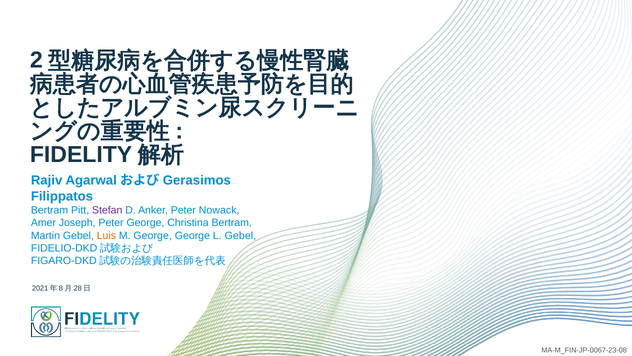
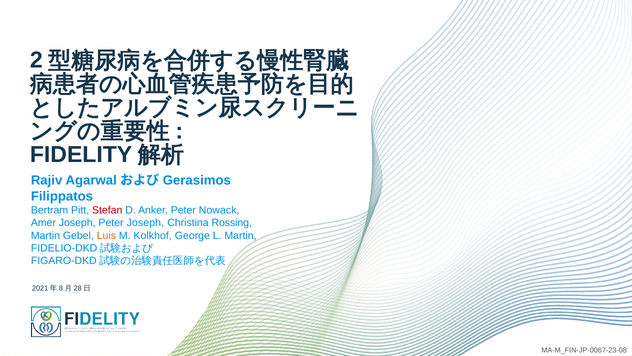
Stefan colour: purple -> red (107, 210)
Peter George: George -> Joseph (145, 223)
Christina Bertram: Bertram -> Rossing (232, 223)
M George: George -> Kolkhof (153, 235)
L Gebel: Gebel -> Martin (241, 235)
